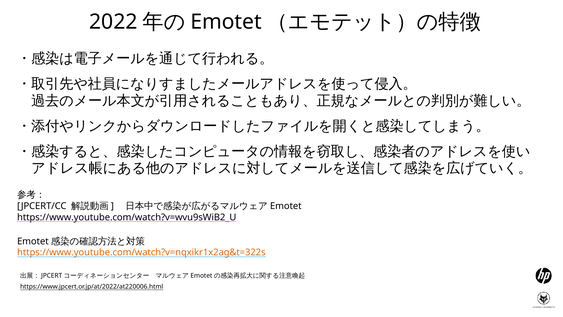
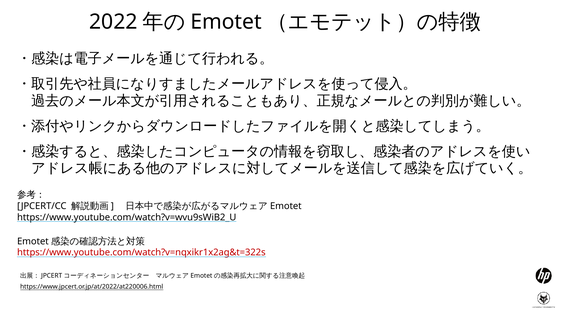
https://www.youtube.com/watch?v=nqxikr1x2ag&t=322s colour: orange -> red (141, 252)
